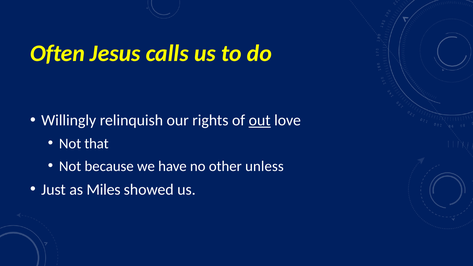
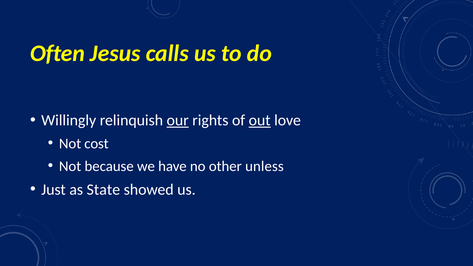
our underline: none -> present (178, 120)
that: that -> cost (96, 144)
Miles: Miles -> State (103, 190)
